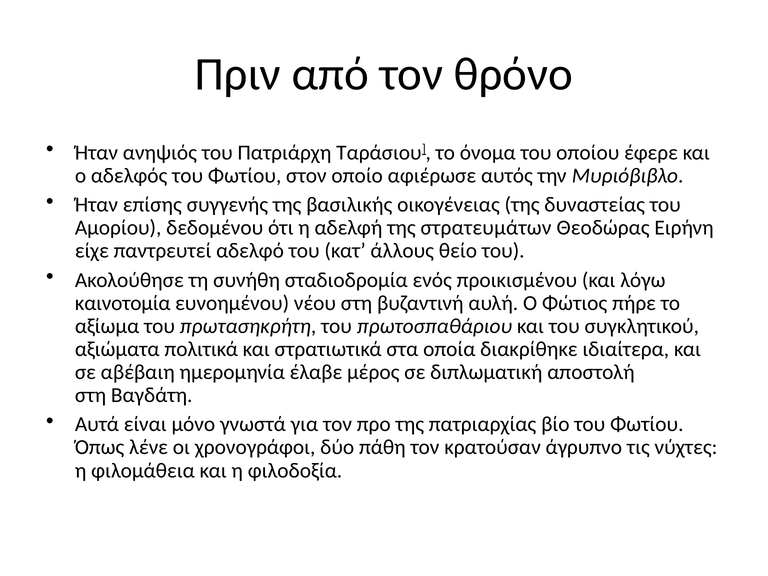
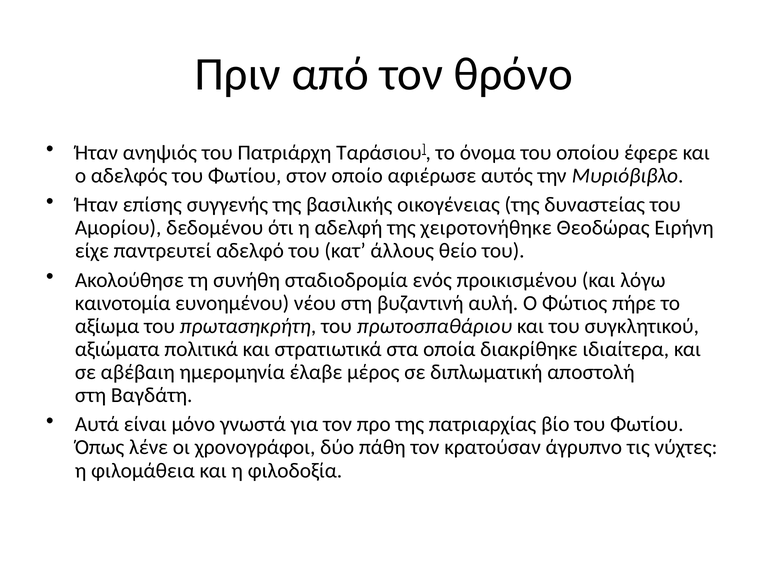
στρατευμάτων: στρατευμάτων -> χειροτονήθηκε (486, 228)
